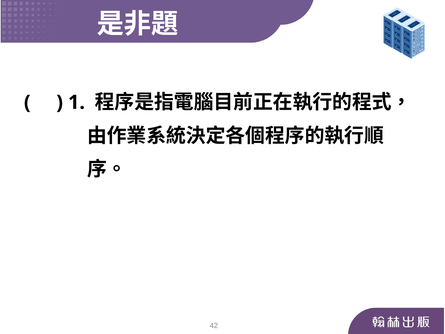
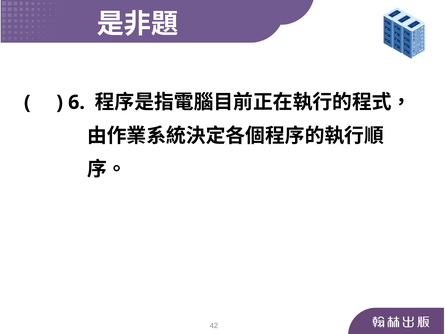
1: 1 -> 6 (76, 102)
